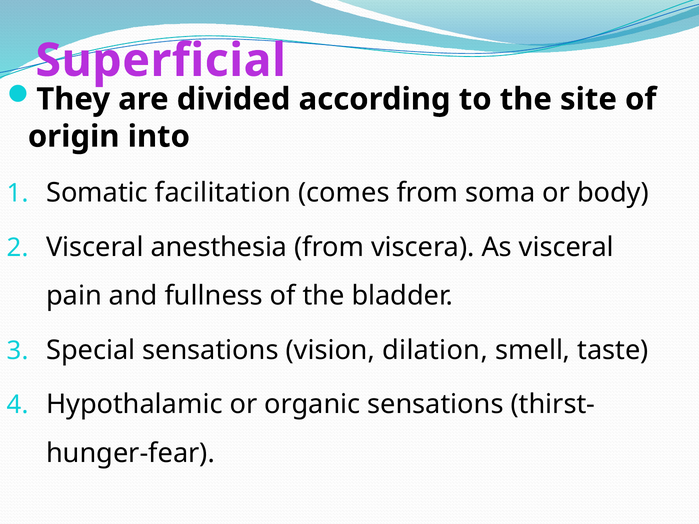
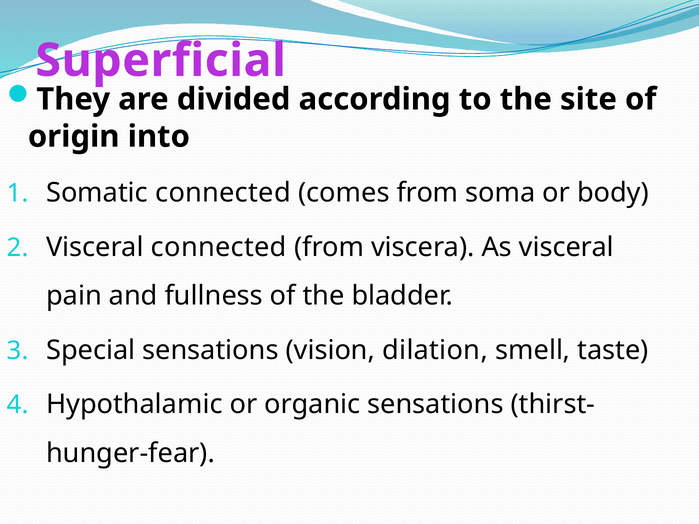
Somatic facilitation: facilitation -> connected (223, 193)
Visceral anesthesia: anesthesia -> connected (219, 247)
